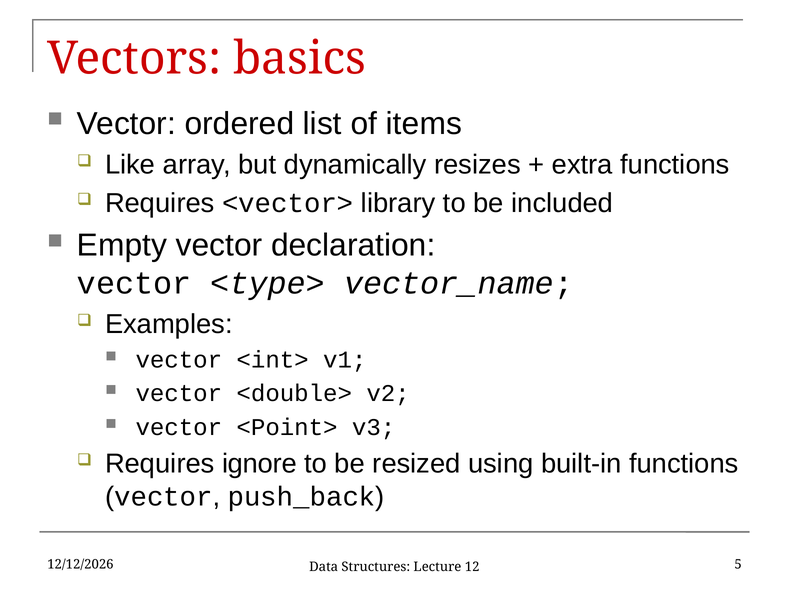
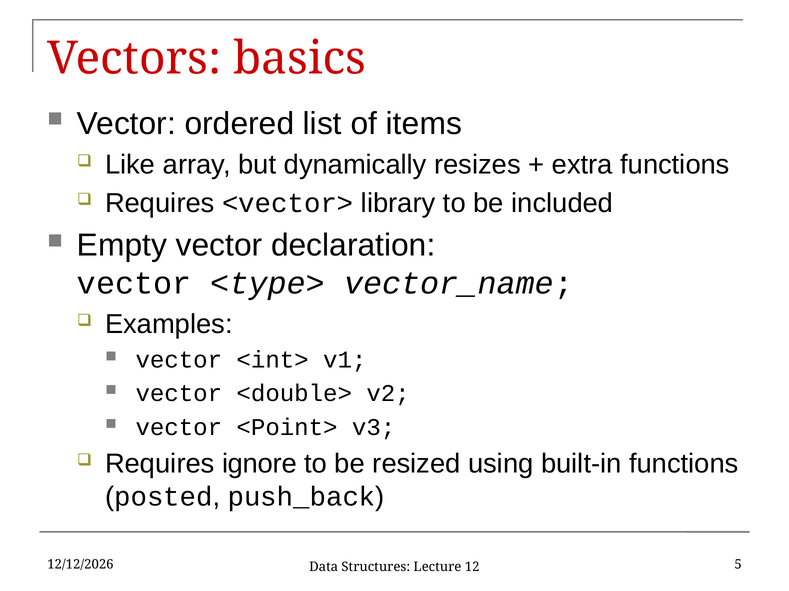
vector: vector -> posted (163, 497)
